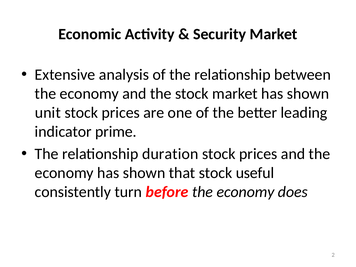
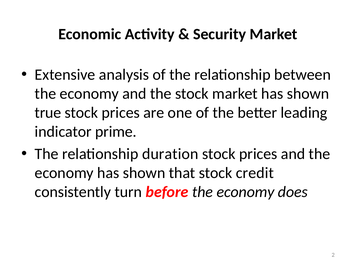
unit: unit -> true (48, 113)
useful: useful -> credit (255, 173)
